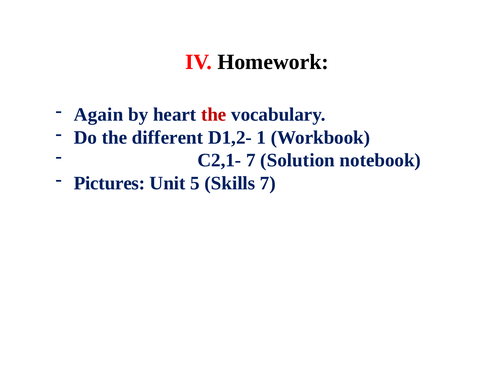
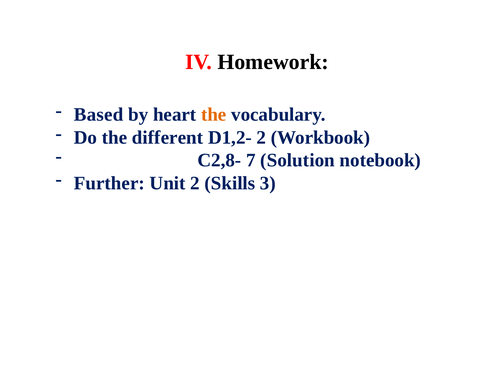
Again: Again -> Based (99, 115)
the colour: red -> orange (214, 115)
D1,2- 1: 1 -> 2 (261, 138)
C2,1-: C2,1- -> C2,8- (219, 161)
Pictures: Pictures -> Further (109, 183)
Unit 5: 5 -> 2 (195, 183)
Skills 7: 7 -> 3 (268, 183)
